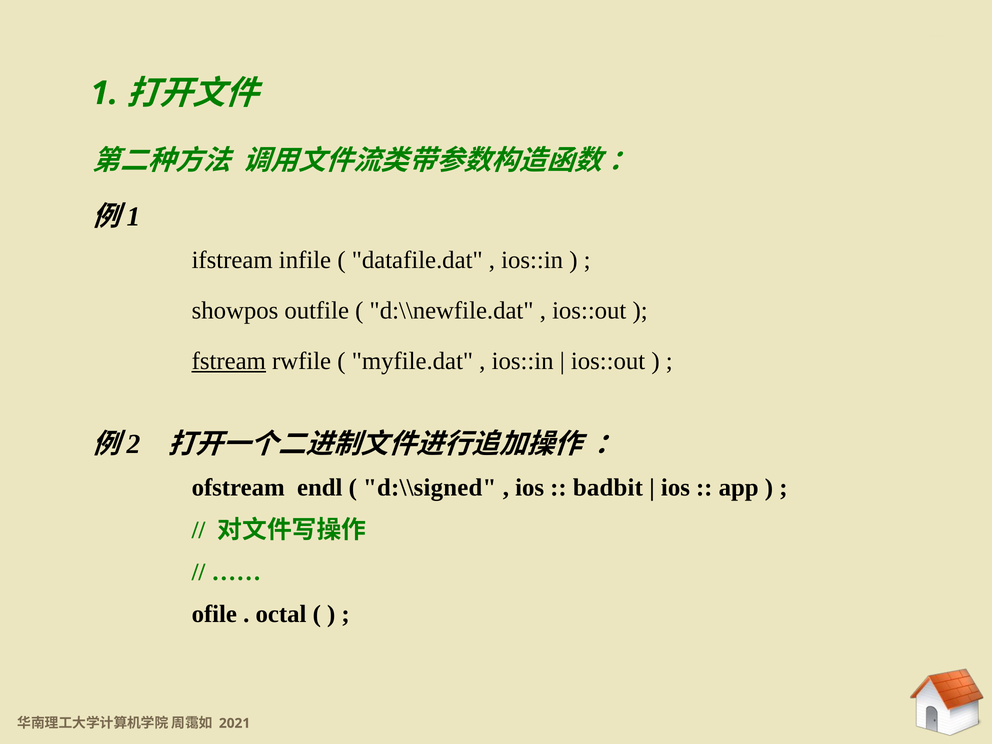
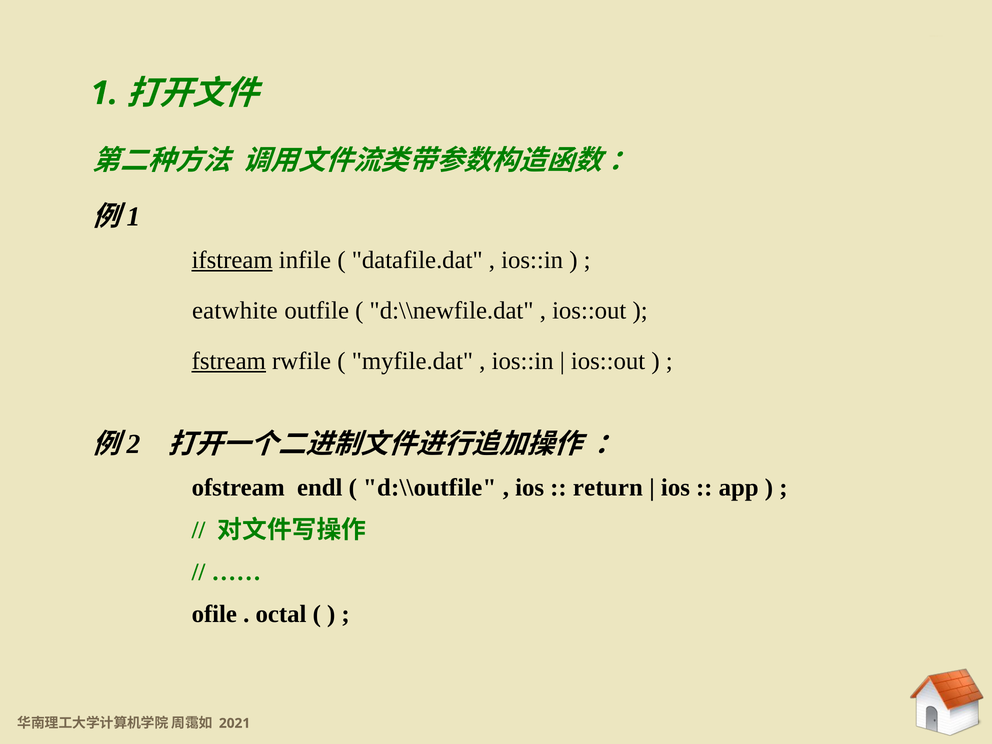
ifstream underline: none -> present (232, 260)
showpos: showpos -> eatwhite (235, 311)
d:\\signed: d:\\signed -> d:\\outfile (430, 488)
badbit: badbit -> return (608, 488)
